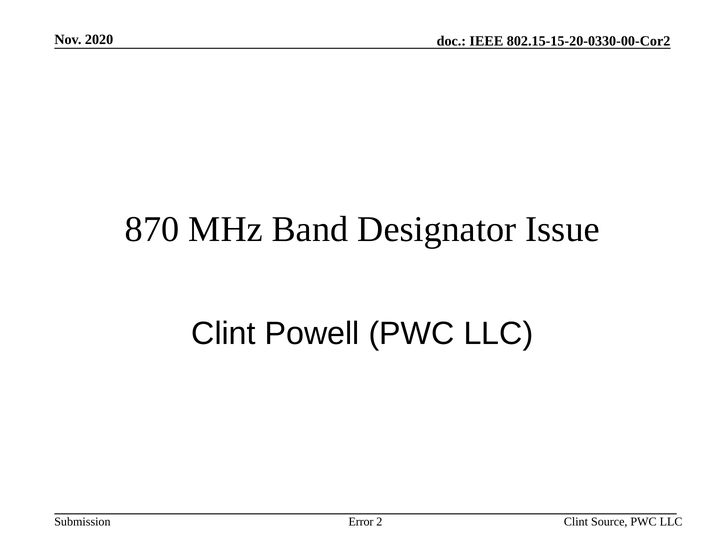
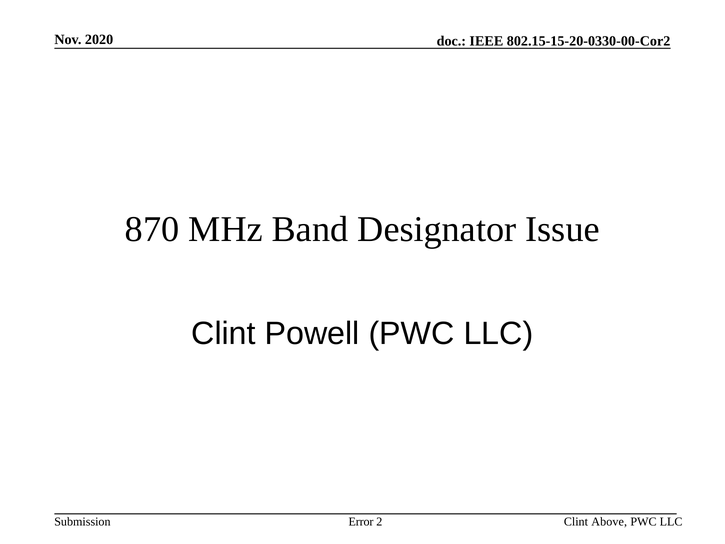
Source: Source -> Above (609, 521)
